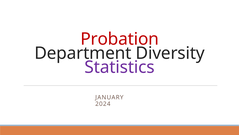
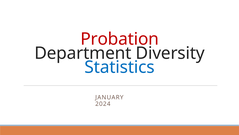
Statistics colour: purple -> blue (120, 67)
